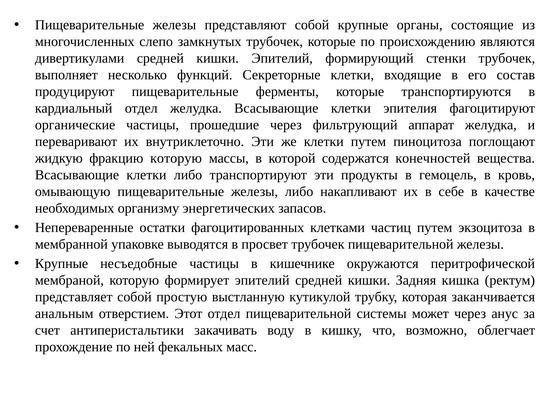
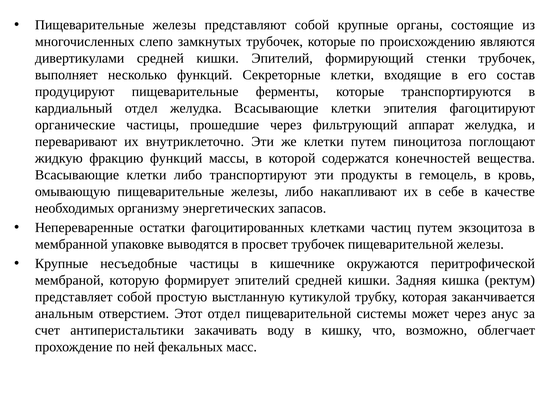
фракцию которую: которую -> функций (176, 158)
